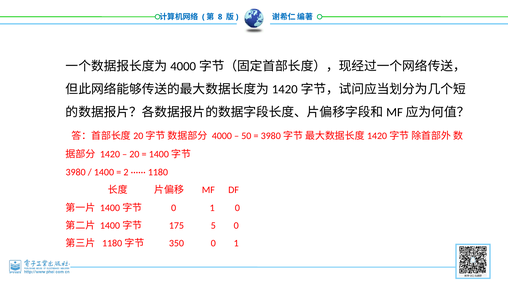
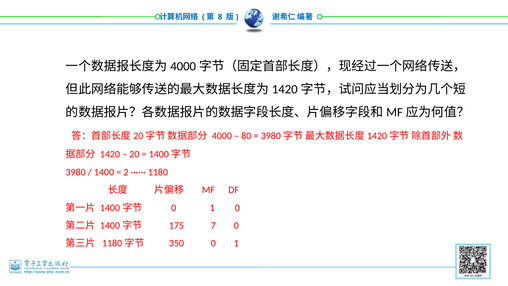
50: 50 -> 80 (246, 136)
5: 5 -> 7 (213, 225)
